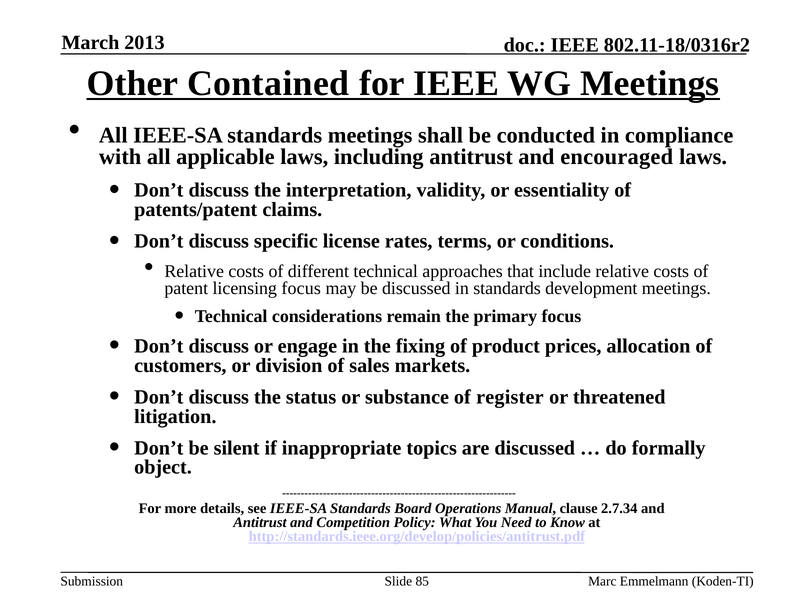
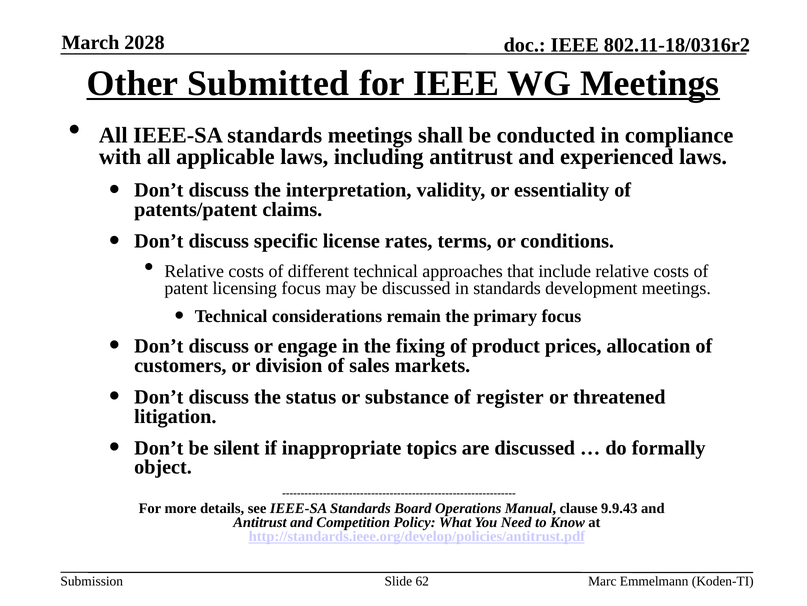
2013: 2013 -> 2028 (144, 43)
Contained: Contained -> Submitted (268, 83)
encouraged: encouraged -> experienced (617, 156)
2.7.34: 2.7.34 -> 9.9.43 (619, 508)
85: 85 -> 62 (422, 580)
